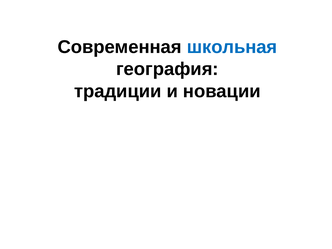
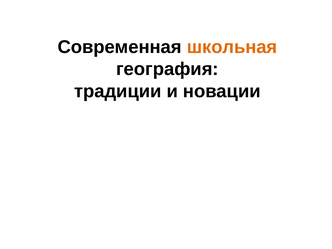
школьная colour: blue -> orange (232, 47)
